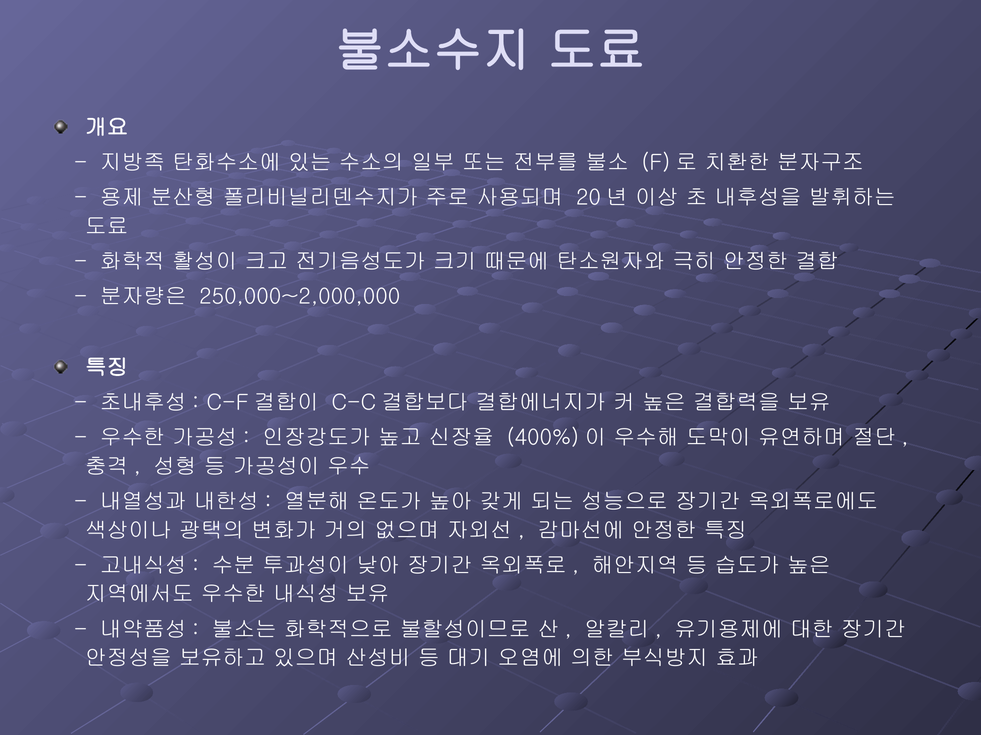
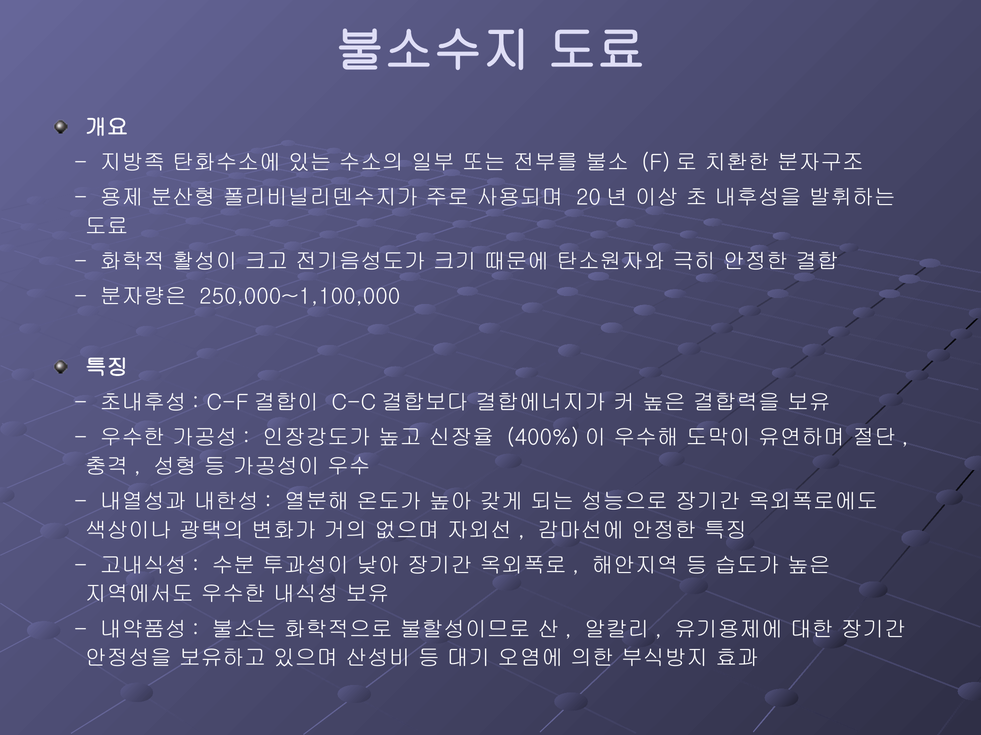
250,000~2,000,000: 250,000~2,000,000 -> 250,000~1,100,000 (300, 297)
